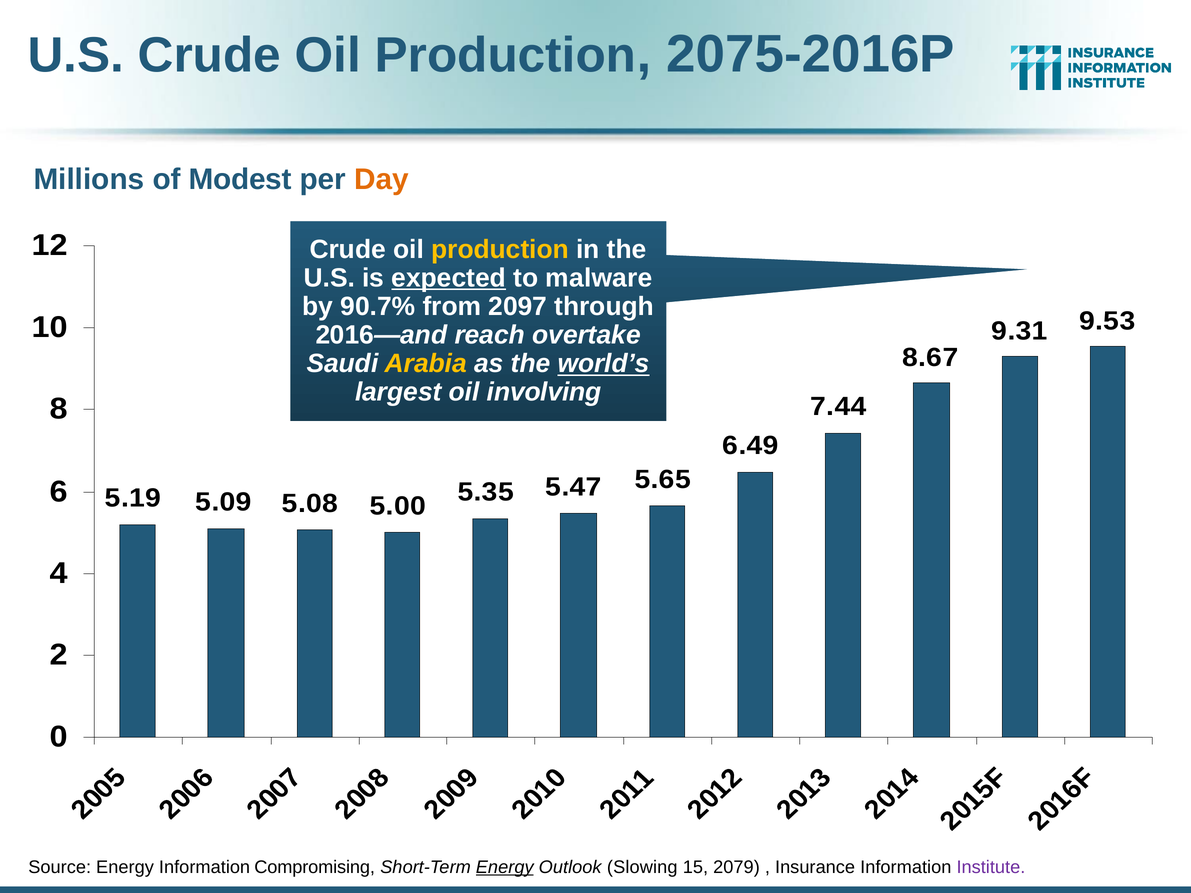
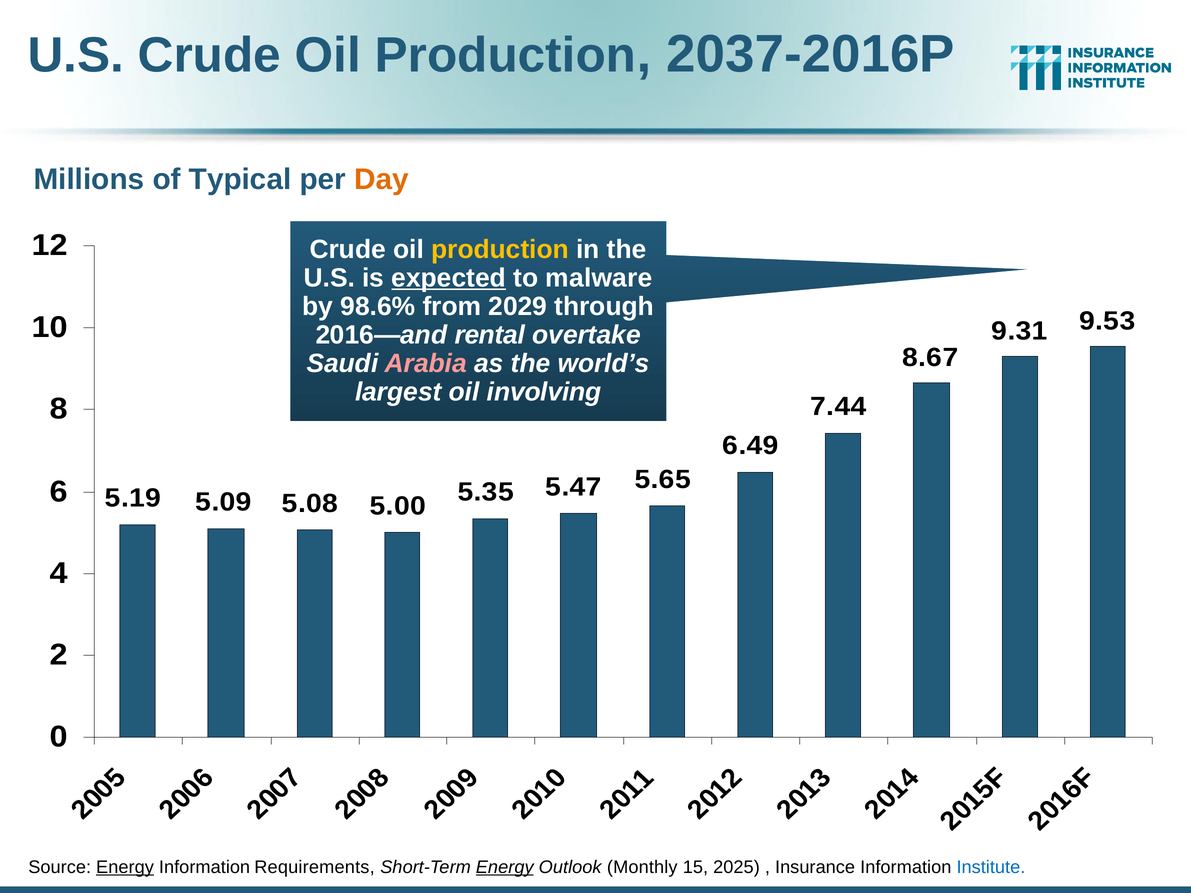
2075-2016P: 2075-2016P -> 2037-2016P (810, 54)
Modest: Modest -> Typical (240, 180)
90.7%: 90.7% -> 98.6% (378, 307)
2097: 2097 -> 2029 (518, 307)
reach: reach -> rental (490, 335)
Arabia colour: yellow -> pink (426, 364)
world’s underline: present -> none (604, 364)
Energy underline: none -> present (125, 867)
Compromising: Compromising -> Requirements (314, 867)
Slowing: Slowing -> Monthly (642, 867)
2079: 2079 -> 2025 (736, 867)
Institute colour: purple -> blue (991, 867)
